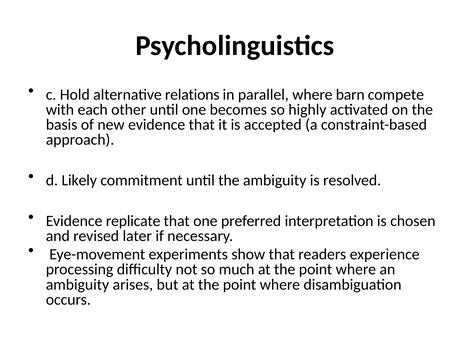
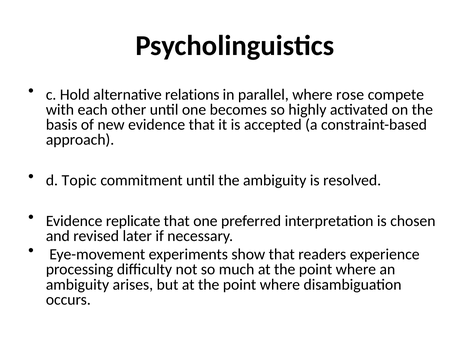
barn: barn -> rose (350, 94)
Likely: Likely -> Topic (79, 180)
